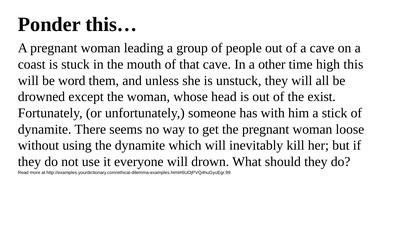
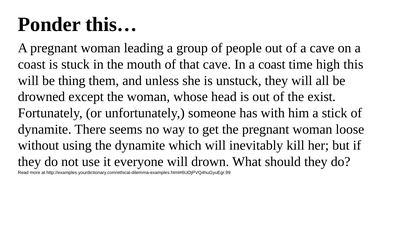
In a other: other -> coast (272, 64)
word: word -> thing (72, 81)
